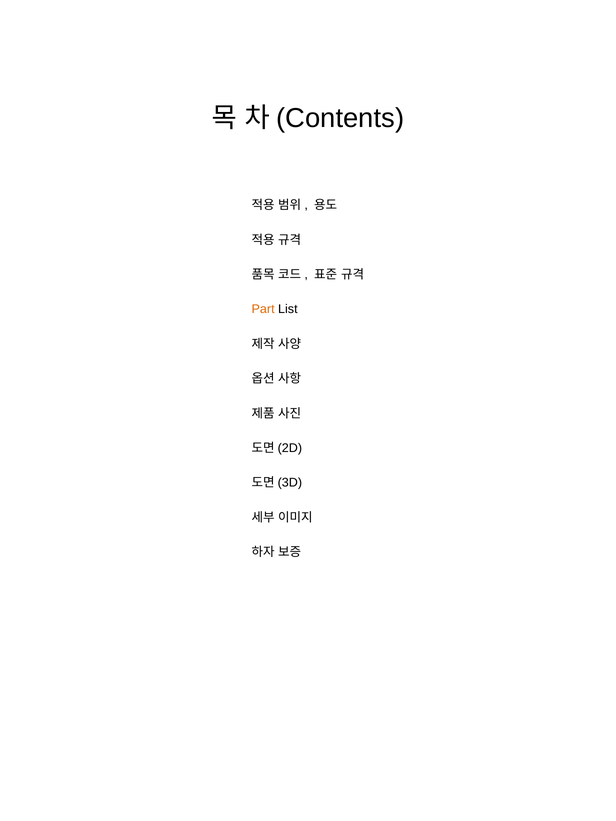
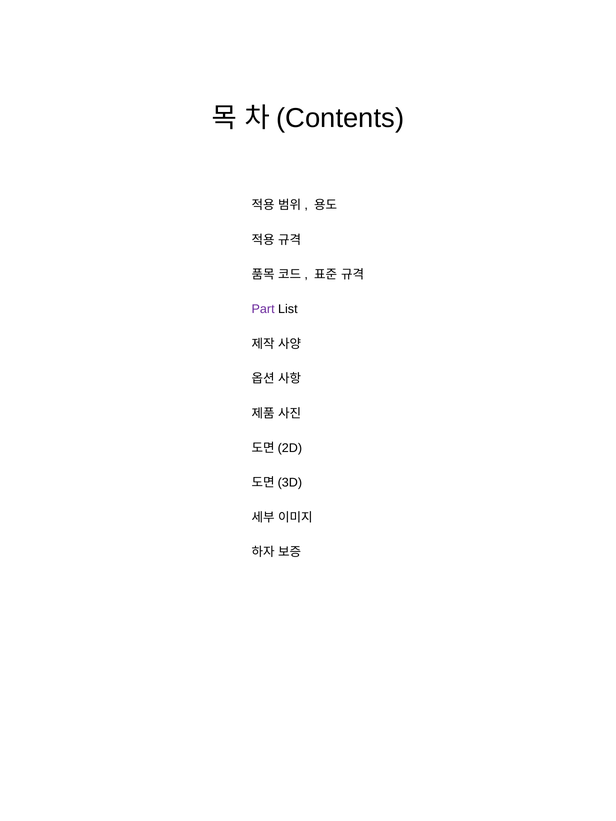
Part colour: orange -> purple (263, 309)
